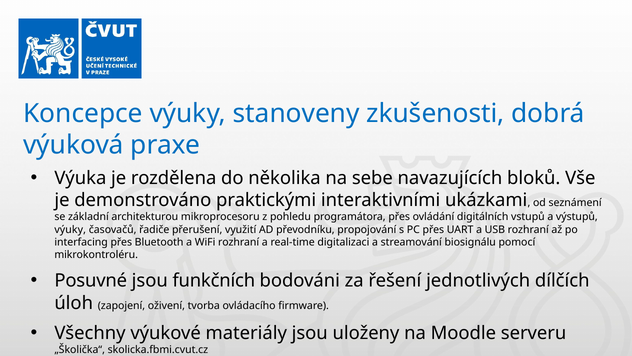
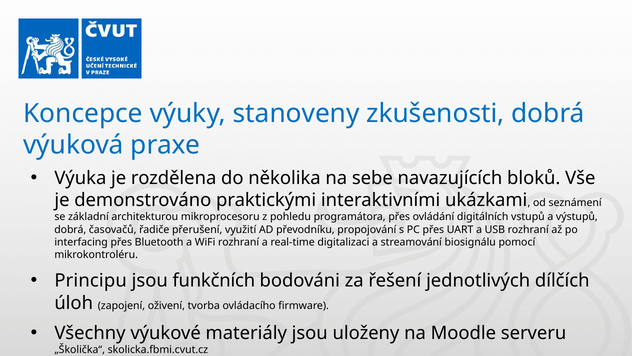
výuky: výuky -> dobrá (70, 229)
Posuvné: Posuvné -> Principu (91, 280)
